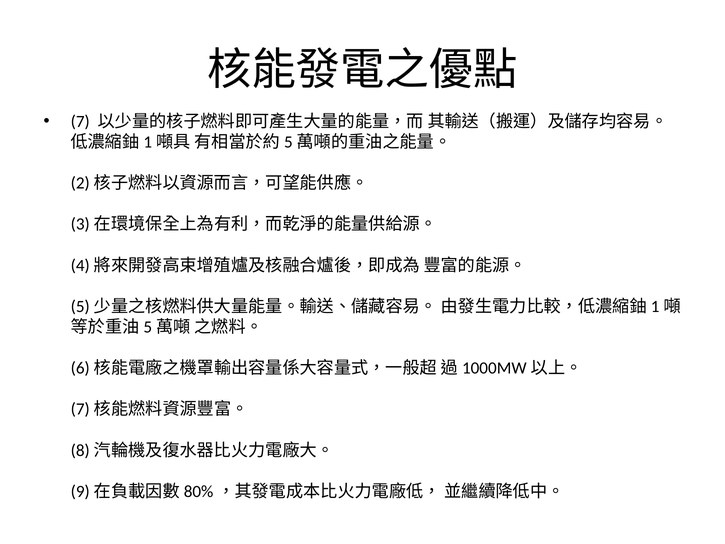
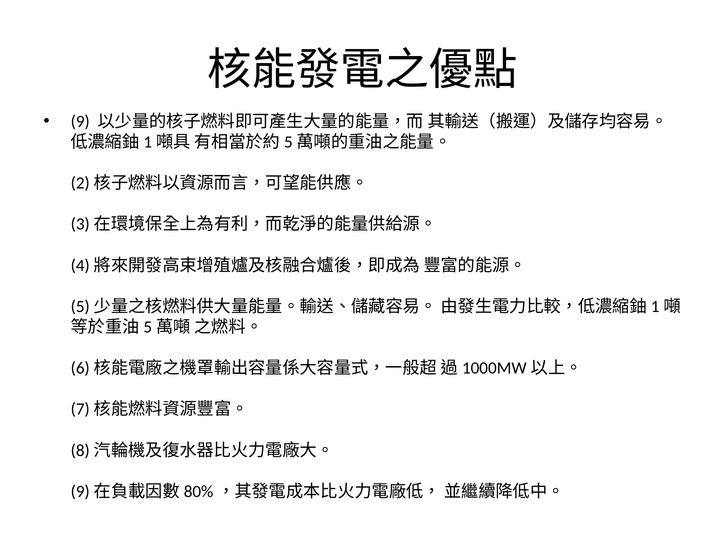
7: 7 -> 9 (80, 121)
